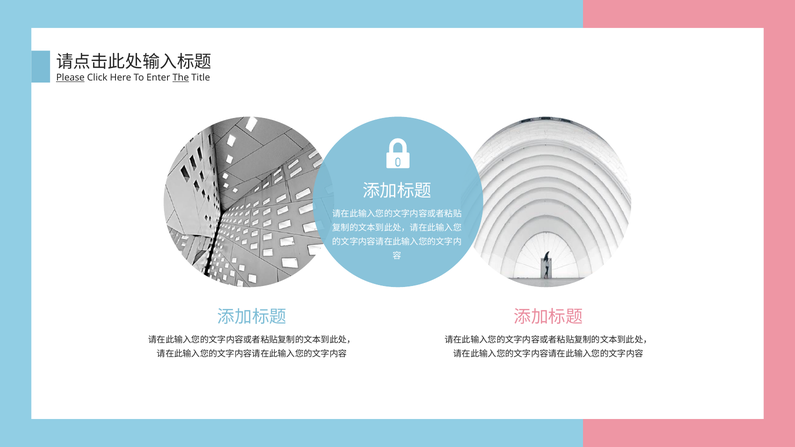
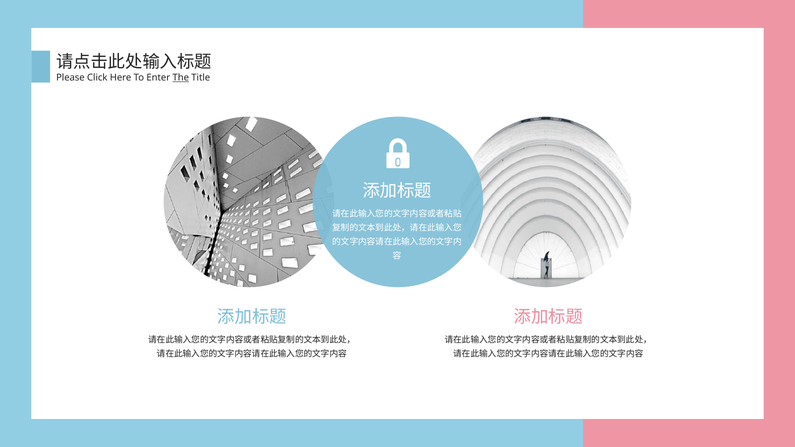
Please underline: present -> none (70, 78)
